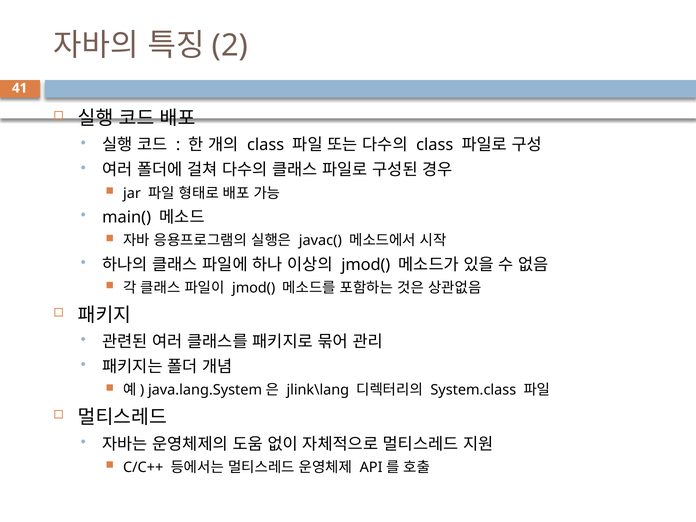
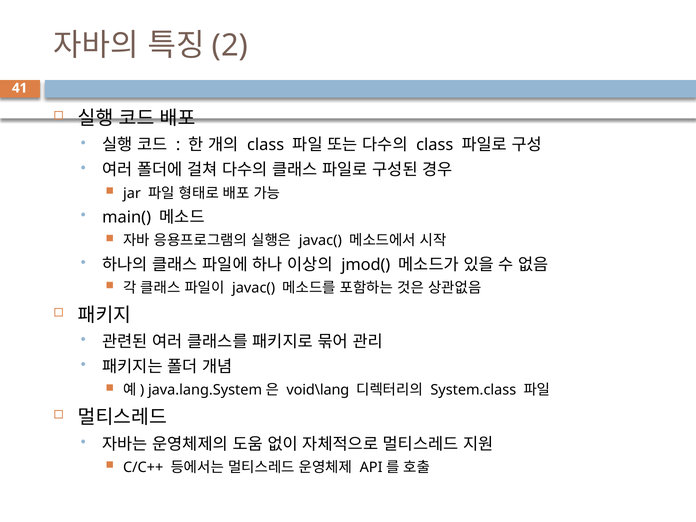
jmod(: jmod( -> javac( (254, 288)
jlink\lang: jlink\lang -> void\lang (318, 390)
